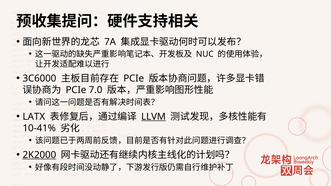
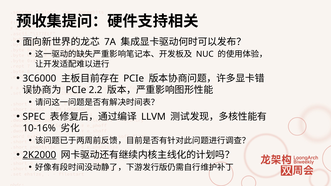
7.0: 7.0 -> 2.2 (96, 90)
LATX: LATX -> SPEC (34, 117)
LLVM underline: present -> none (153, 117)
10-41%: 10-41% -> 10-16% (39, 128)
